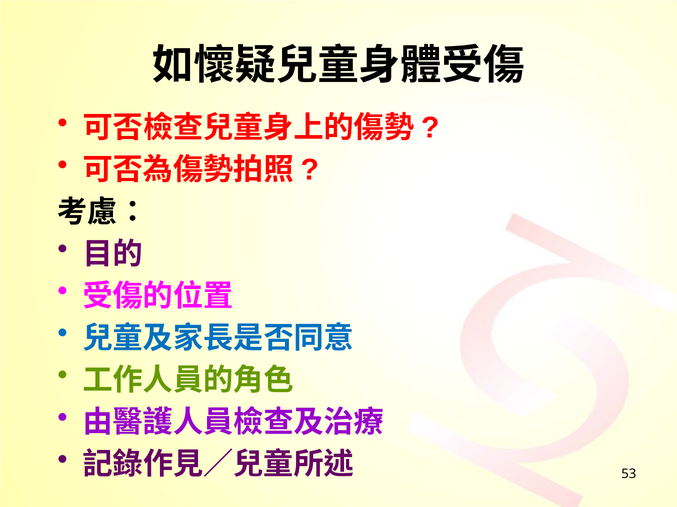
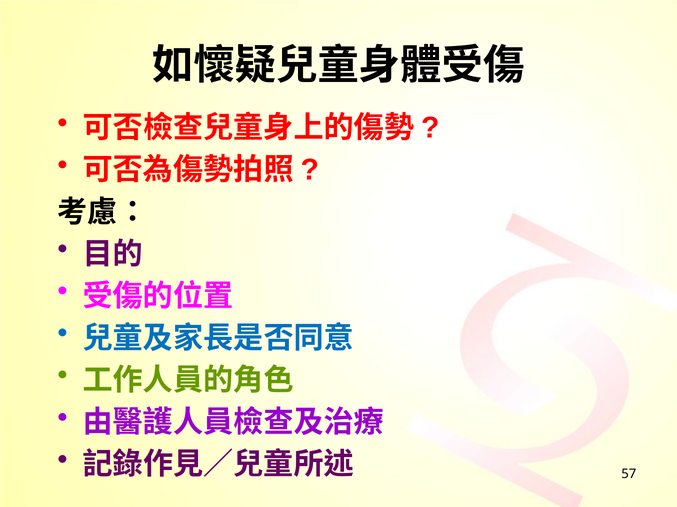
53: 53 -> 57 (629, 475)
